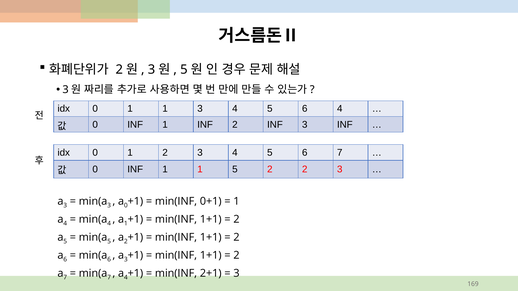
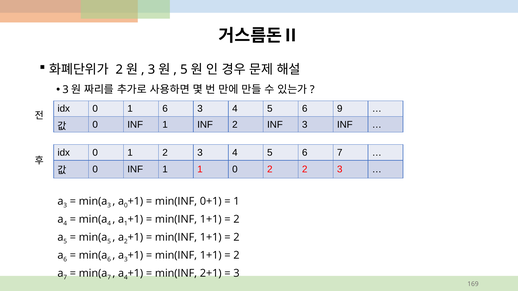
0 1 1: 1 -> 6 (165, 109)
6 4: 4 -> 9 (340, 109)
1 5: 5 -> 0 (235, 170)
